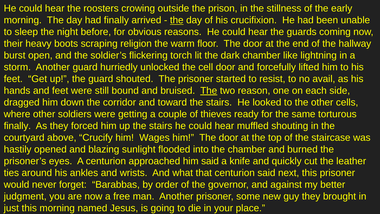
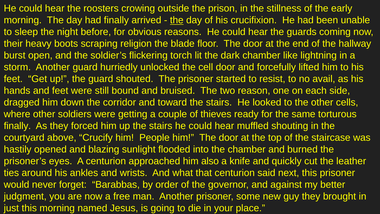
warm: warm -> blade (183, 44)
The underline: present -> none (209, 91)
Wages: Wages -> People (154, 138)
him said: said -> also (210, 161)
